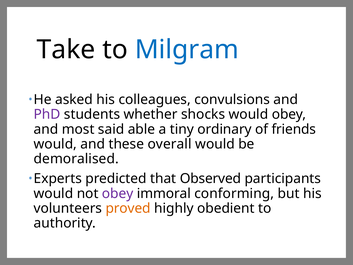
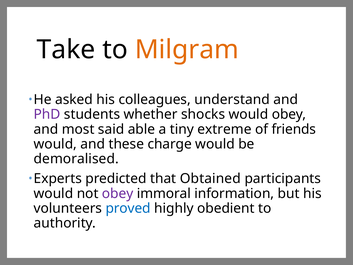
Milgram colour: blue -> orange (187, 50)
convulsions: convulsions -> understand (232, 99)
ordinary: ordinary -> extreme (224, 129)
overall: overall -> charge (170, 144)
Observed: Observed -> Obtained (210, 179)
conforming: conforming -> information (234, 193)
proved colour: orange -> blue (128, 208)
